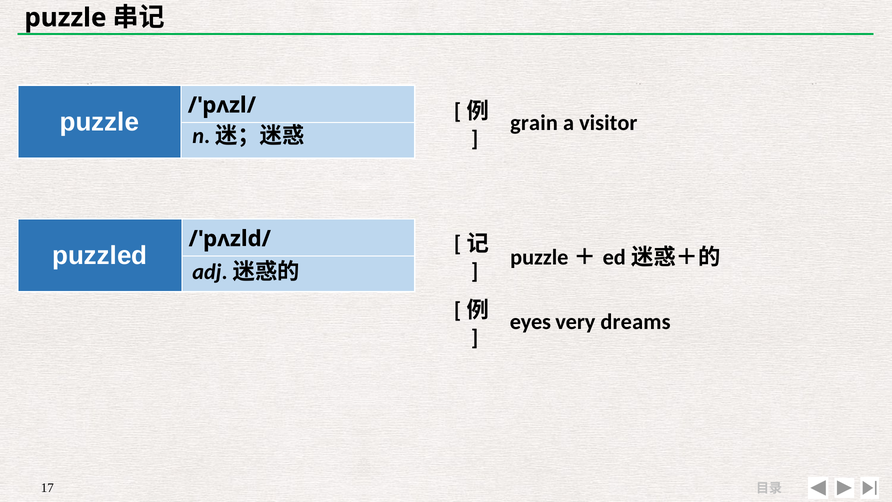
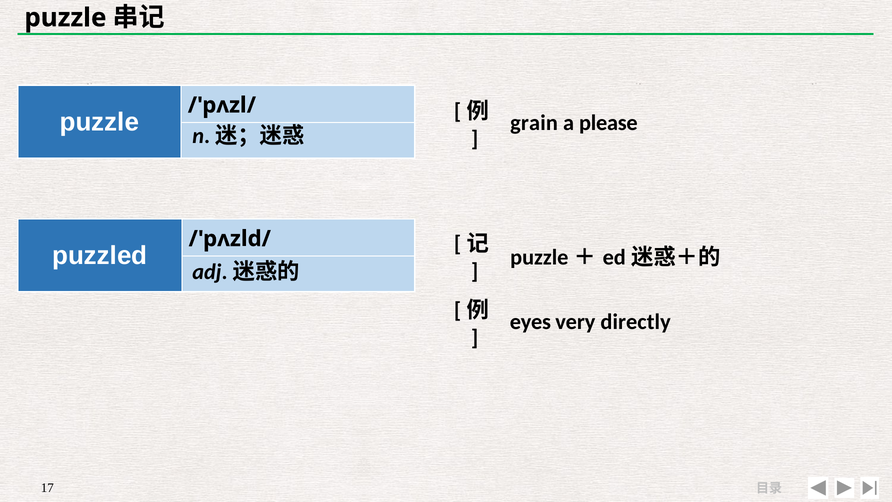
visitor: visitor -> please (608, 123)
dreams: dreams -> directly (636, 322)
